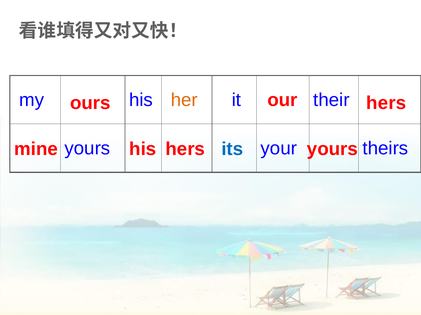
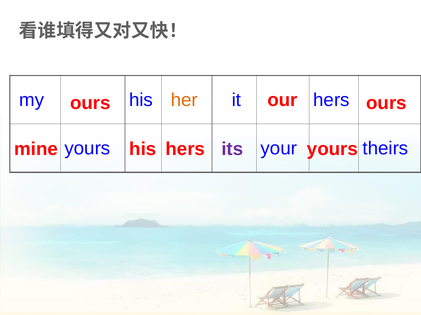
it their: their -> hers (331, 100)
hers: hers -> ours (386, 103)
its colour: blue -> purple (232, 149)
